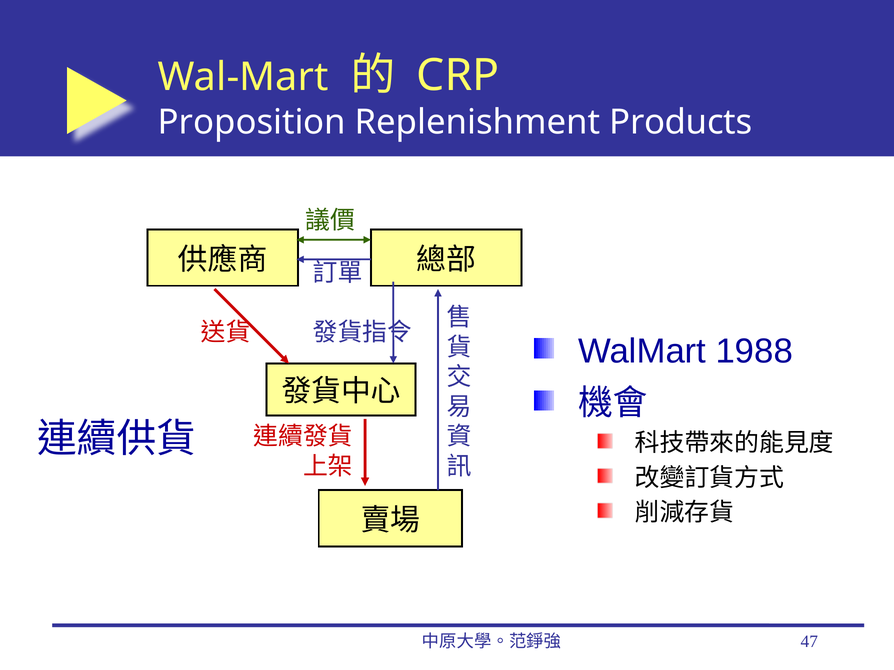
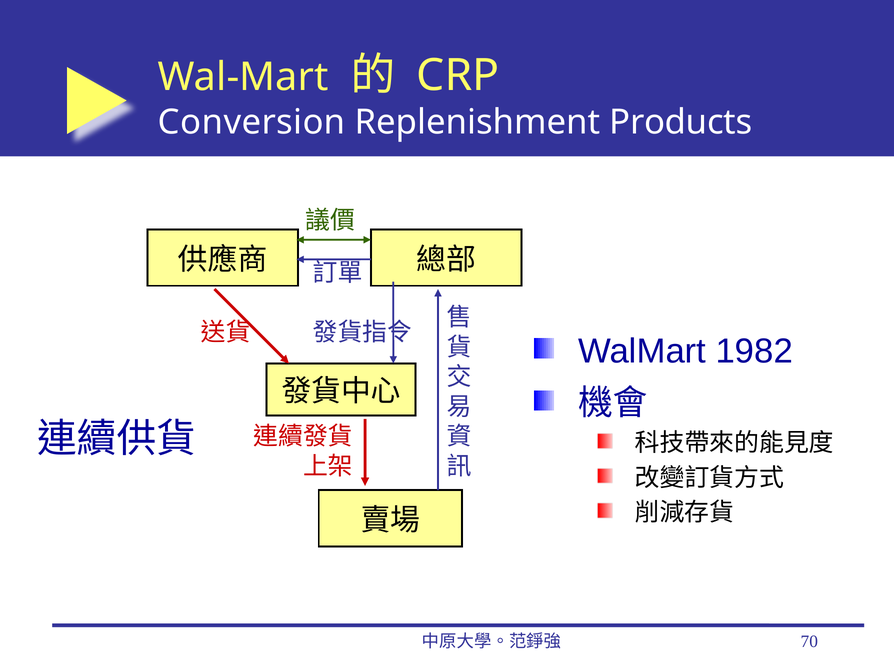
Proposition: Proposition -> Conversion (252, 122)
1988: 1988 -> 1982 (754, 351)
47: 47 -> 70 (809, 642)
